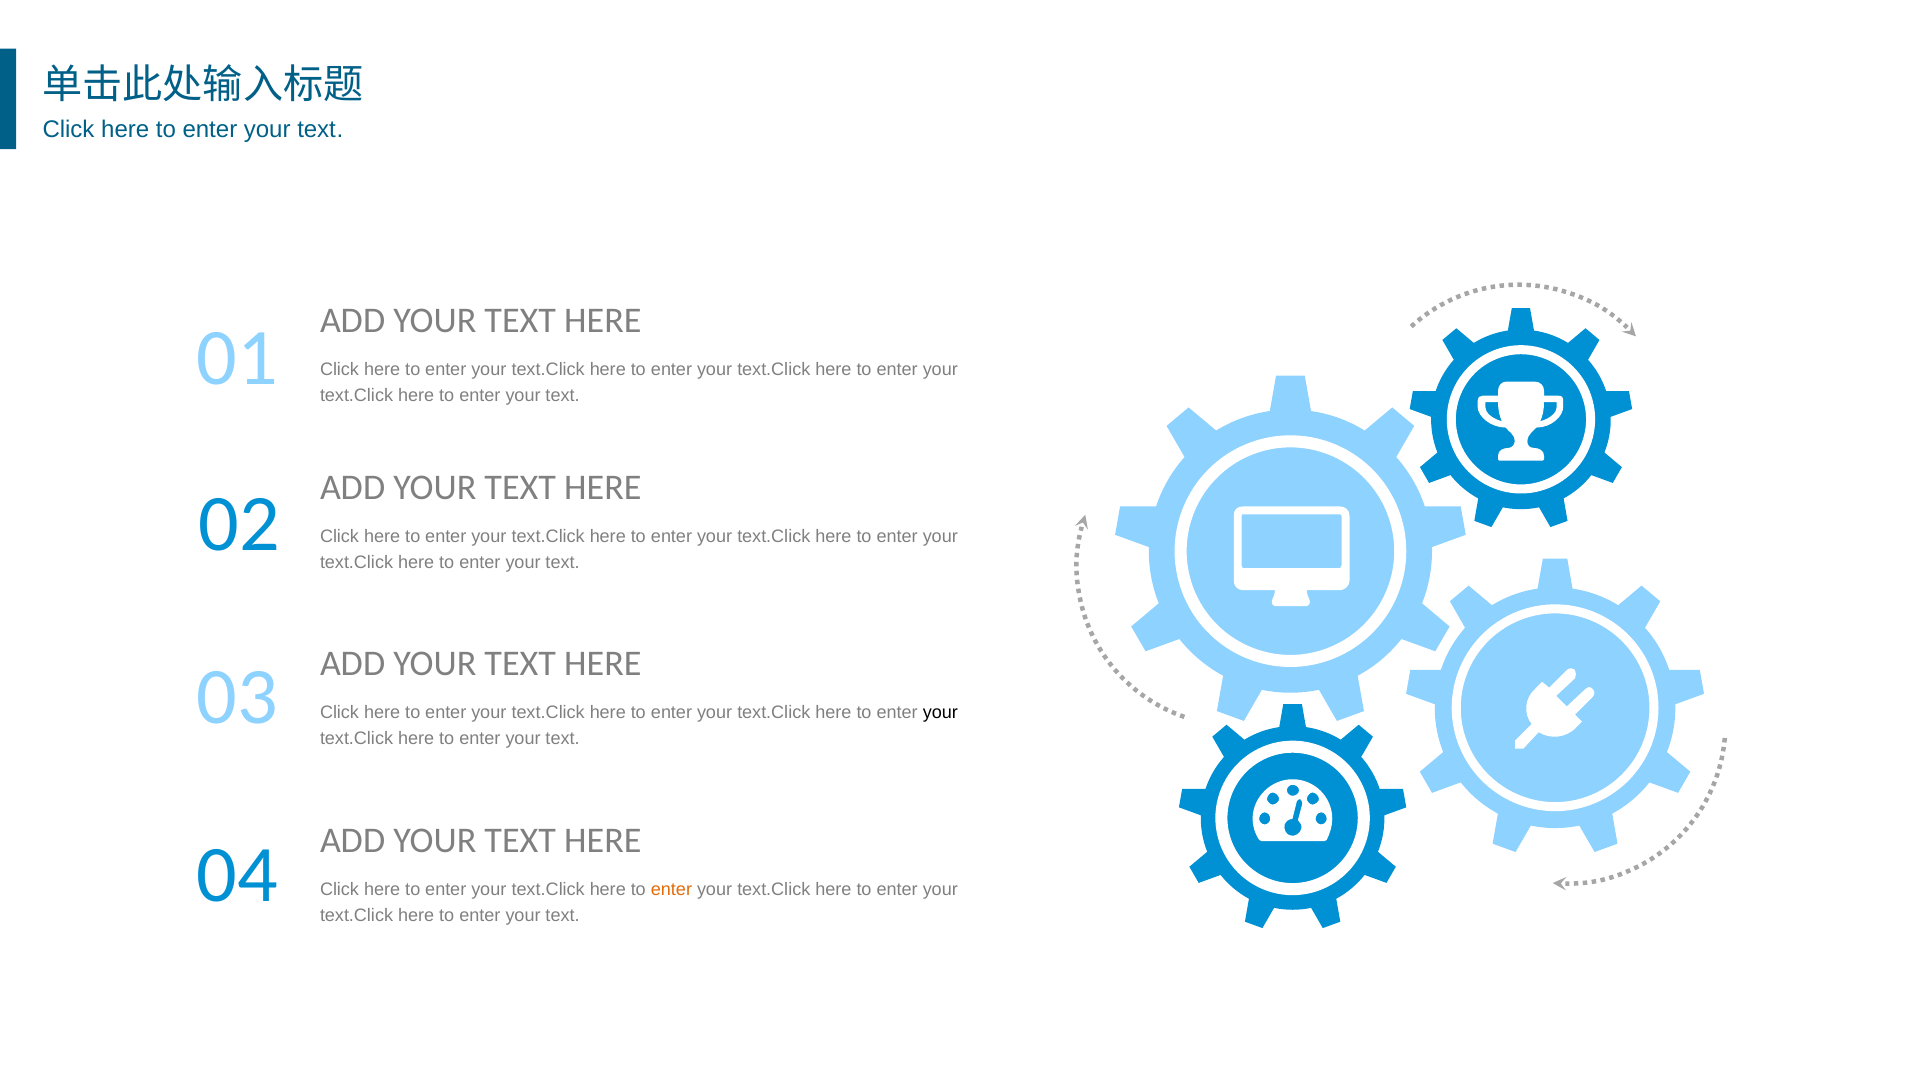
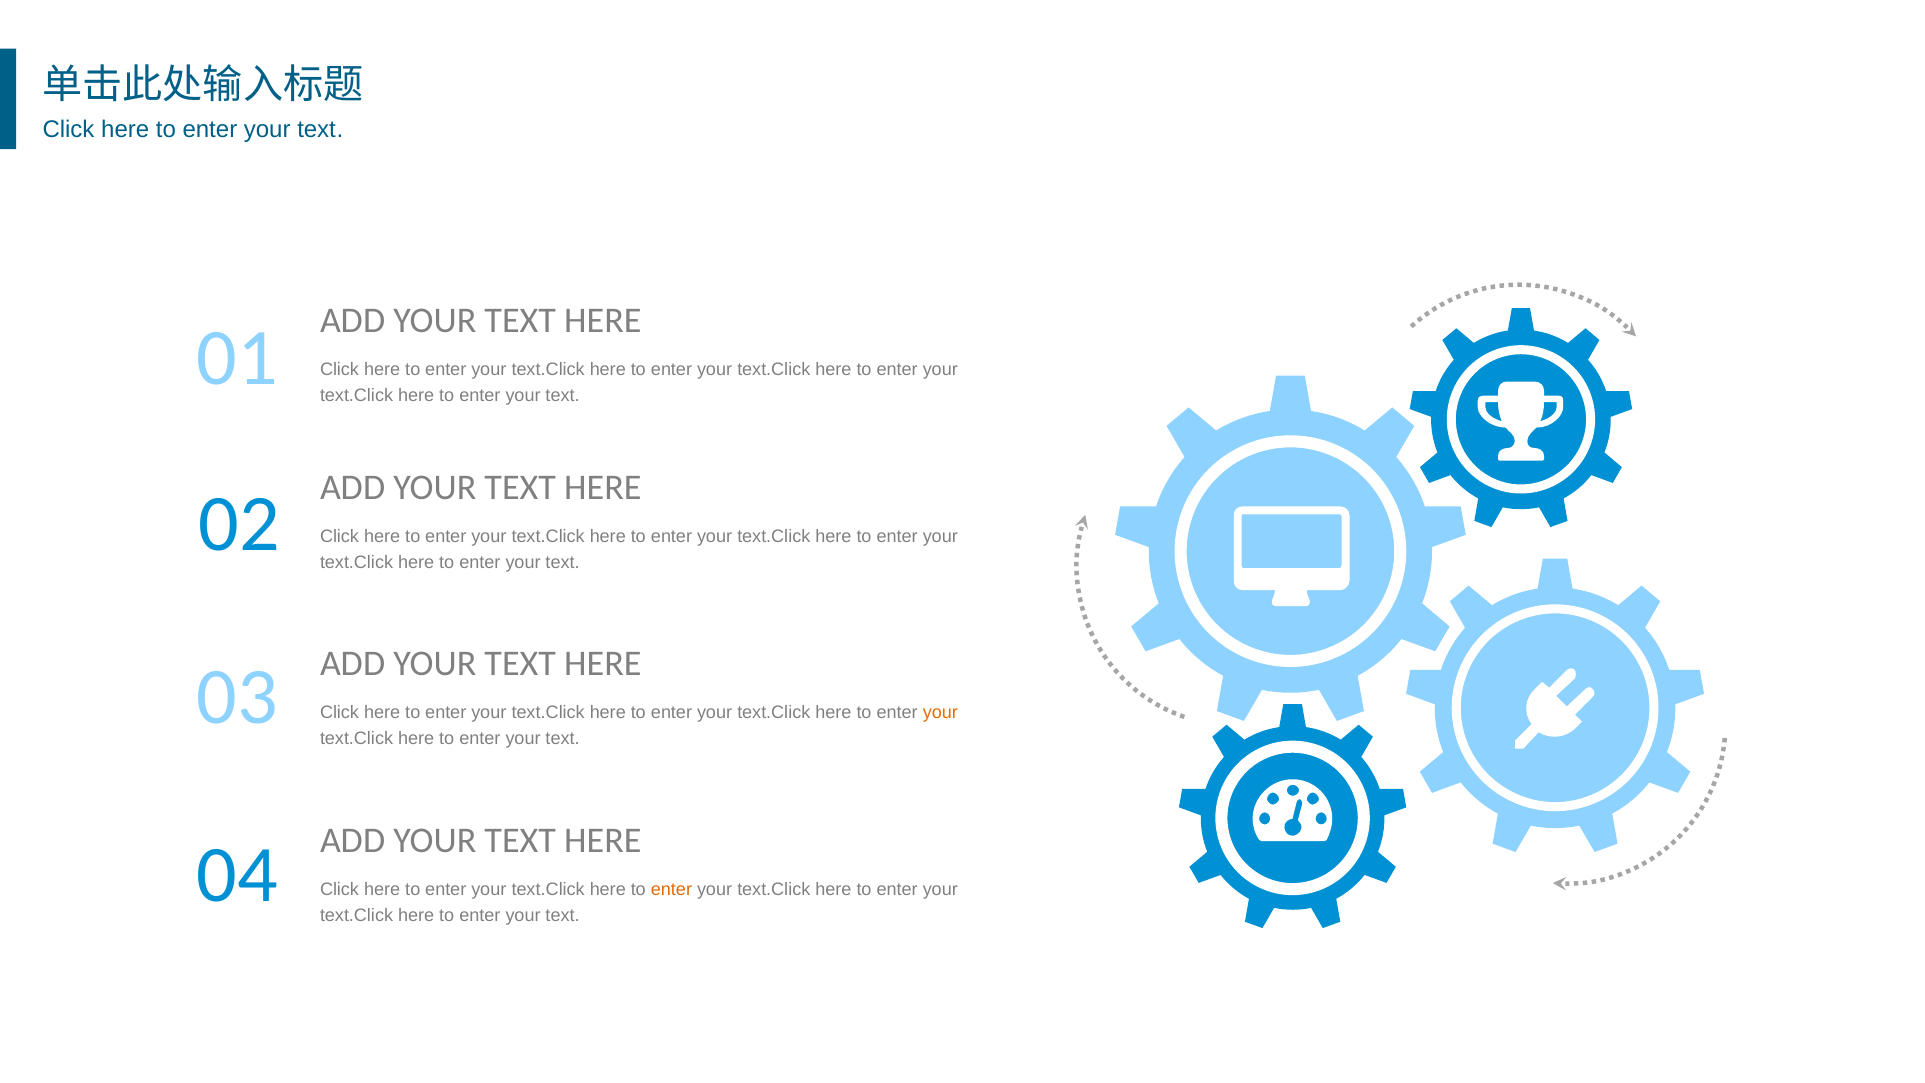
your colour: black -> orange (940, 713)
